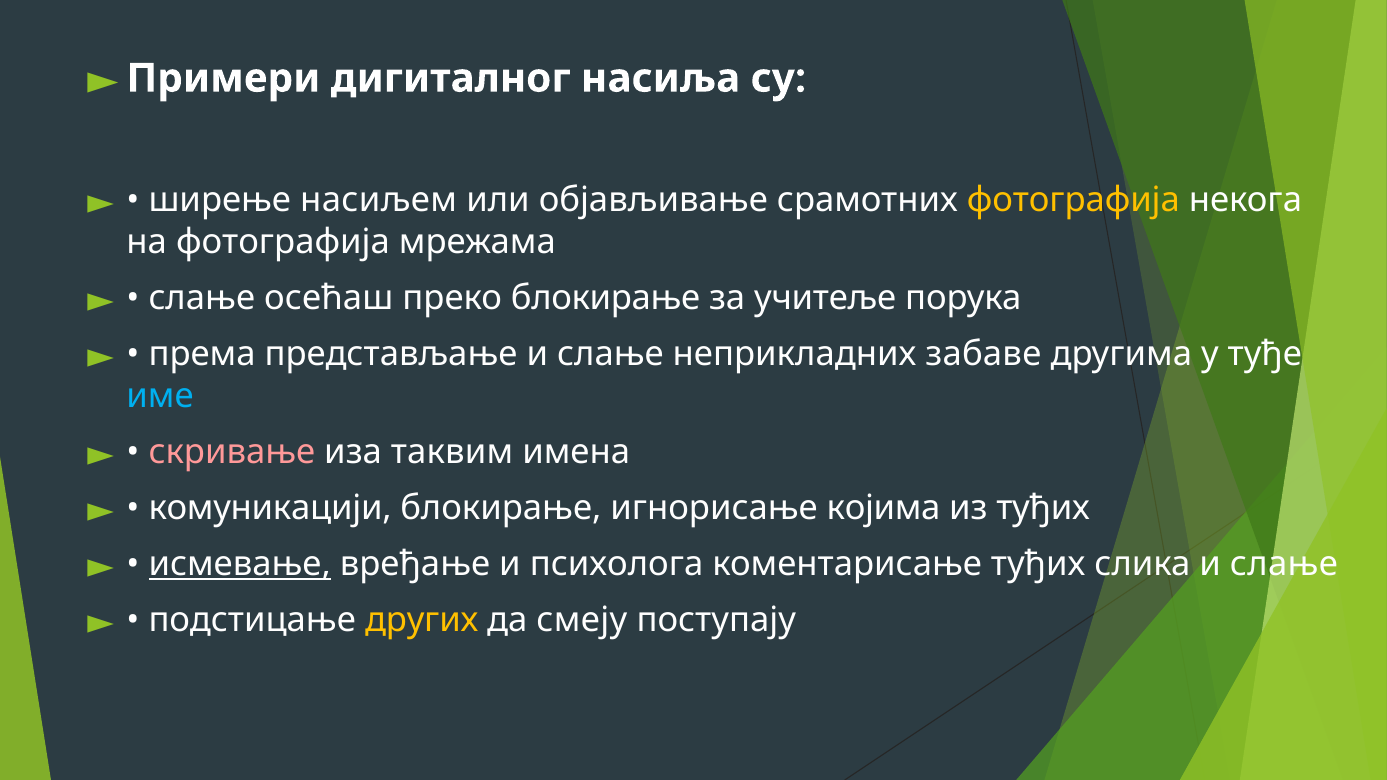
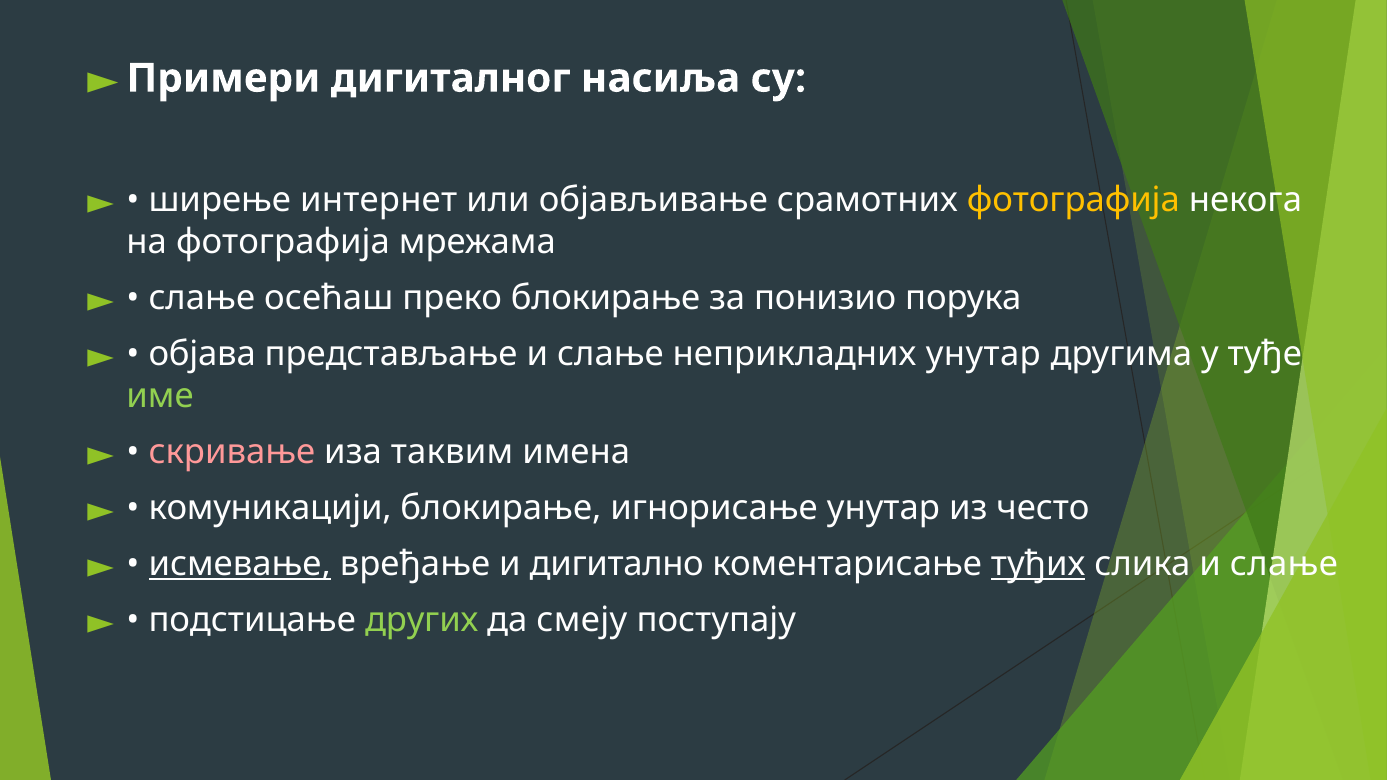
насиљем: насиљем -> интернет (379, 201)
учитеље: учитеље -> понизио (825, 298)
према: према -> објава (202, 354)
неприкладних забаве: забаве -> унутар (983, 354)
име colour: light blue -> light green (160, 396)
игнорисање којима: којима -> унутар (883, 508)
из туђих: туђих -> често (1043, 508)
психолога: психолога -> дигитално (617, 564)
туђих underline: none -> present (1038, 564)
других colour: yellow -> light green (422, 620)
